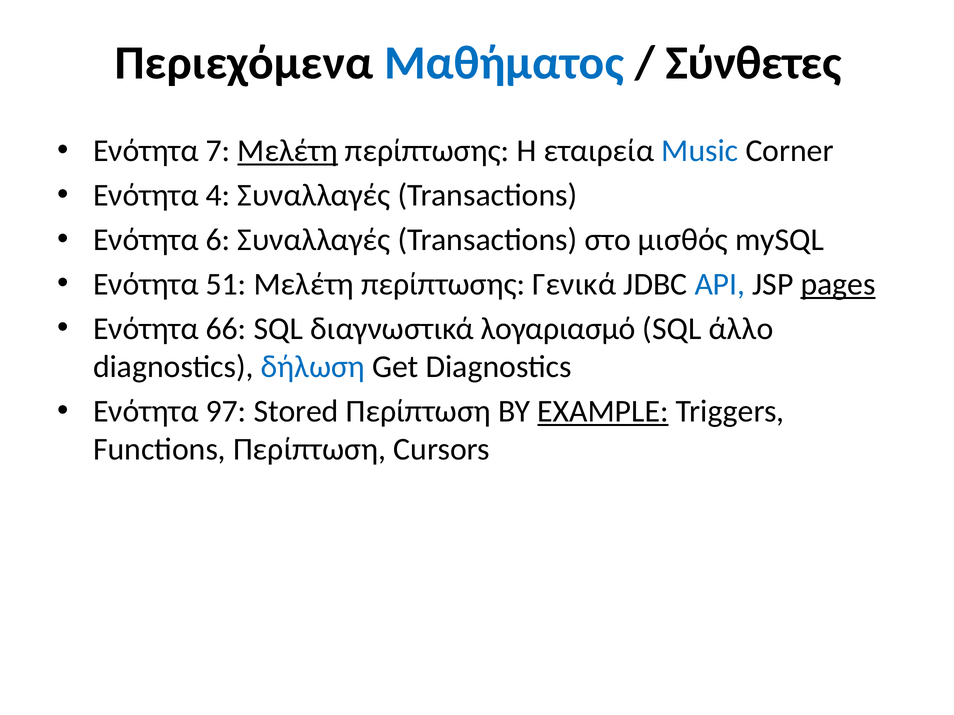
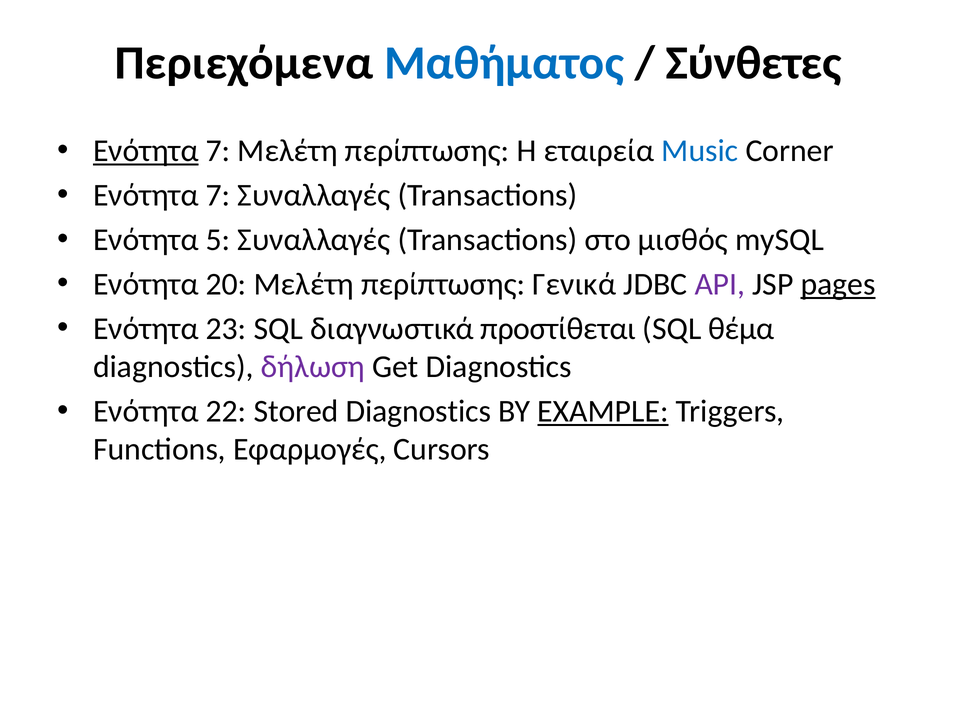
Ενότητα underline: none -> present (146, 151)
Μελέτη underline: present -> none (288, 151)
4: 4 -> 7 (218, 195)
6: 6 -> 5 (218, 240)
51: 51 -> 20 (226, 284)
API colour: blue -> purple (720, 284)
66: 66 -> 23 (226, 329)
λογαριασμό: λογαριασμό -> προστίθεται (558, 329)
άλλο: άλλο -> θέμα (741, 329)
δήλωση colour: blue -> purple (313, 367)
97: 97 -> 22 (226, 412)
Stored Περίπτωση: Περίπτωση -> Diagnostics (418, 412)
Functions Περίπτωση: Περίπτωση -> Εφαρμογές (310, 450)
